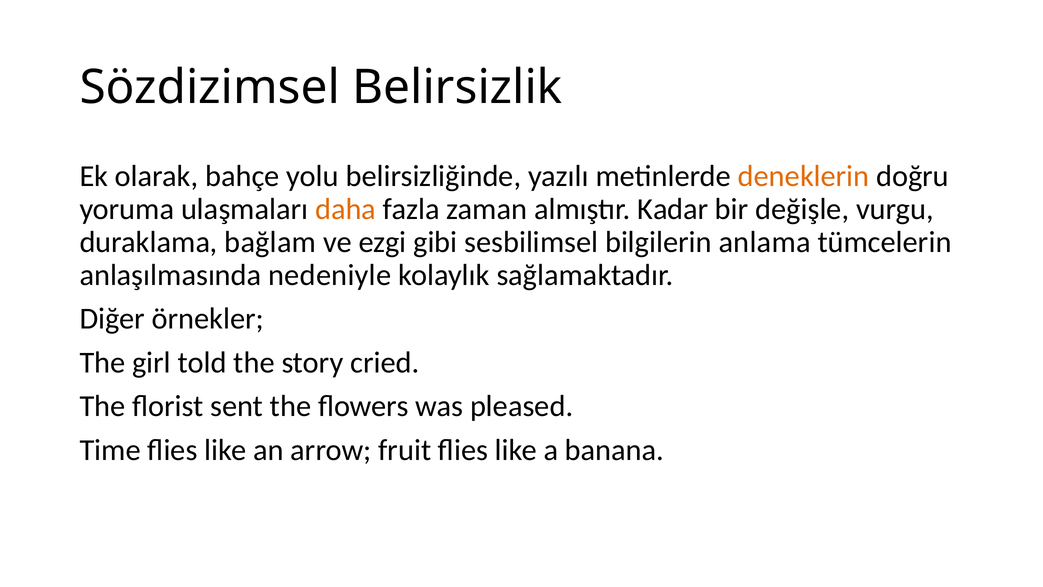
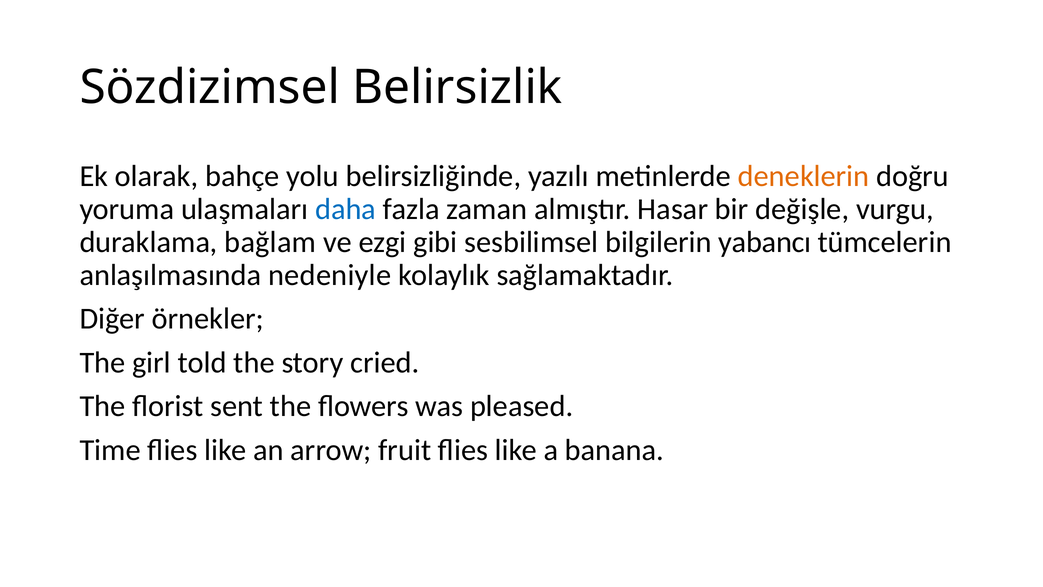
daha colour: orange -> blue (346, 209)
Kadar: Kadar -> Hasar (673, 209)
anlama: anlama -> yabancı (765, 242)
